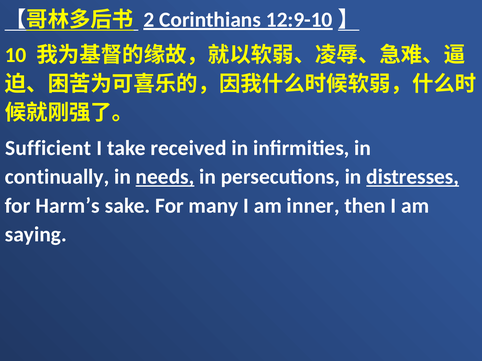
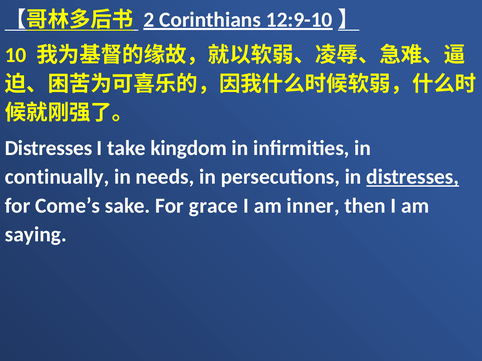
Sufficient: Sufficient -> Distresses (48, 148)
received: received -> kingdom (189, 148)
needs underline: present -> none (165, 177)
Harm’s: Harm’s -> Come’s (68, 206)
many: many -> grace (213, 206)
